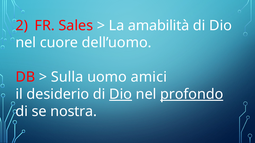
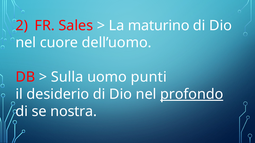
amabilità: amabilità -> maturino (159, 26)
amici: amici -> punti (149, 77)
Dio underline: present -> none (121, 94)
